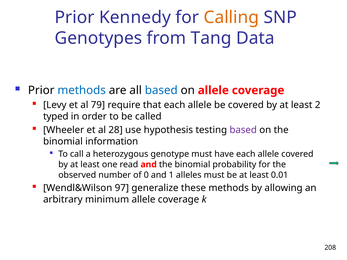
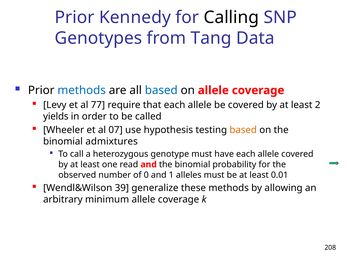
Calling colour: orange -> black (231, 17)
79: 79 -> 77 (98, 105)
typed: typed -> yields (56, 117)
28: 28 -> 07 (116, 130)
based colour: purple -> orange (243, 130)
information: information -> admixtures (112, 142)
97: 97 -> 39 (122, 188)
